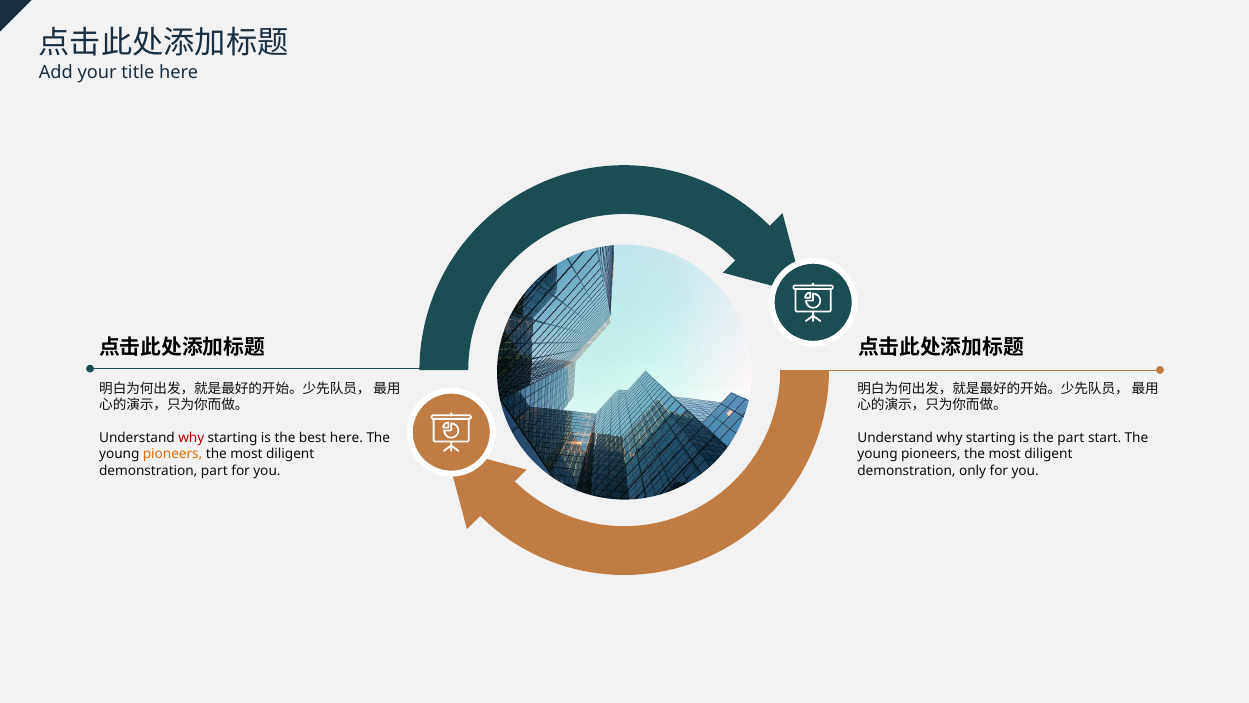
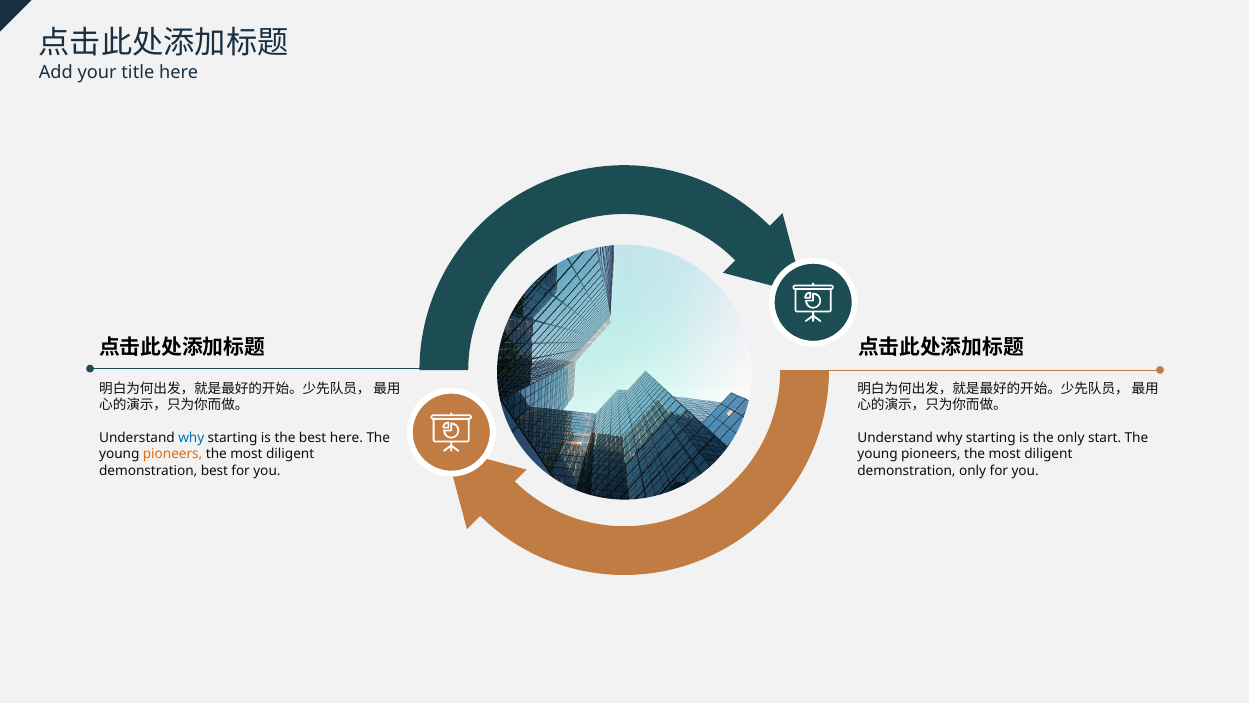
why colour: red -> blue (191, 438)
the part: part -> only (1071, 438)
demonstration part: part -> best (214, 470)
